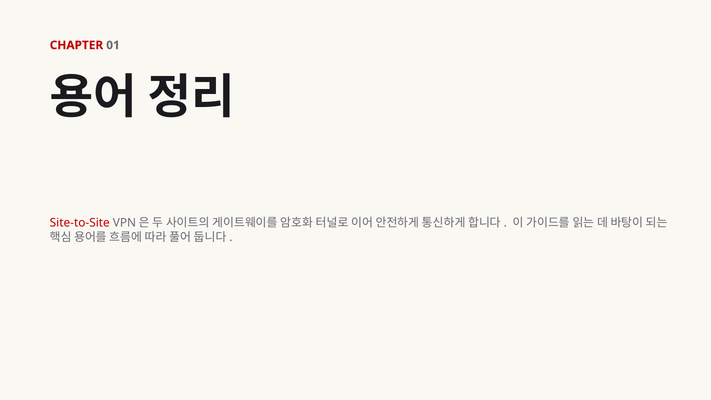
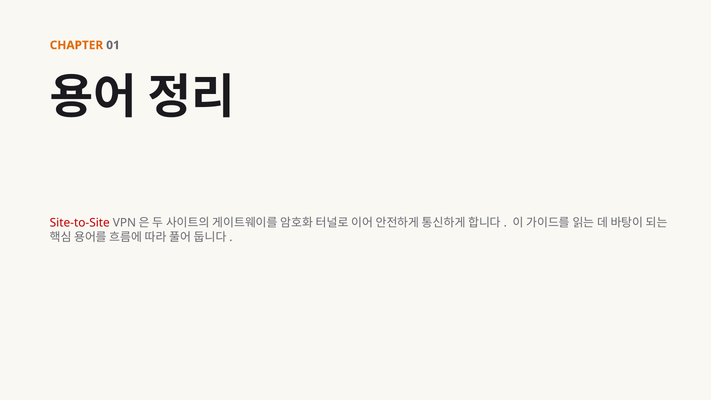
CHAPTER colour: red -> orange (76, 45)
